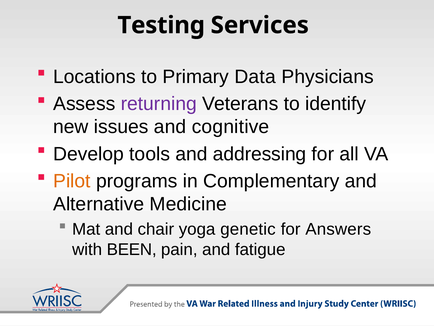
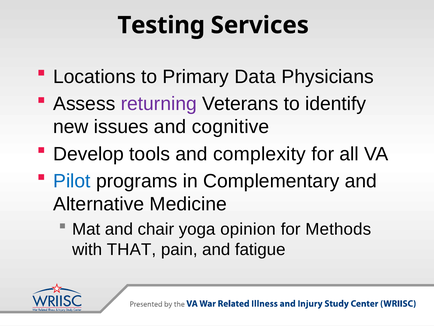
addressing: addressing -> complexity (260, 154)
Pilot colour: orange -> blue (72, 181)
genetic: genetic -> opinion (248, 229)
Answers: Answers -> Methods (338, 229)
BEEN: BEEN -> THAT (131, 249)
